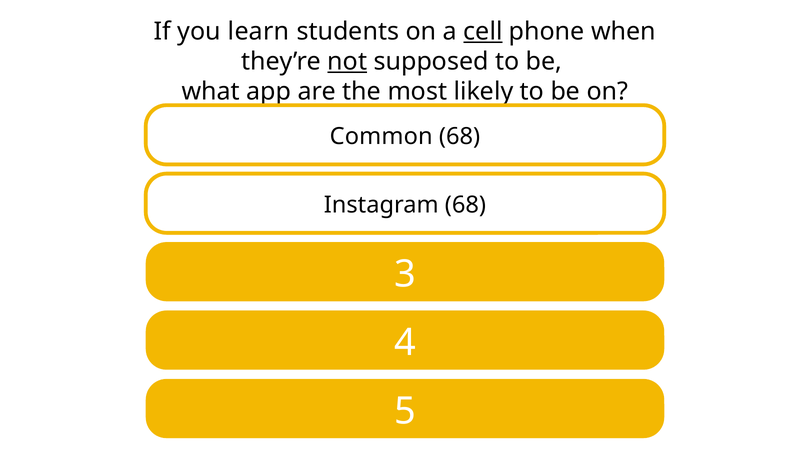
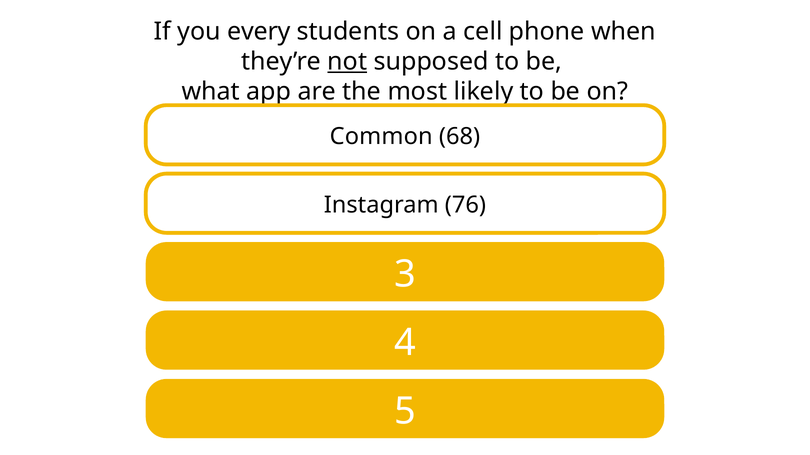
learn: learn -> every (259, 32)
cell underline: present -> none (483, 32)
Instagram 68: 68 -> 76 (465, 205)
